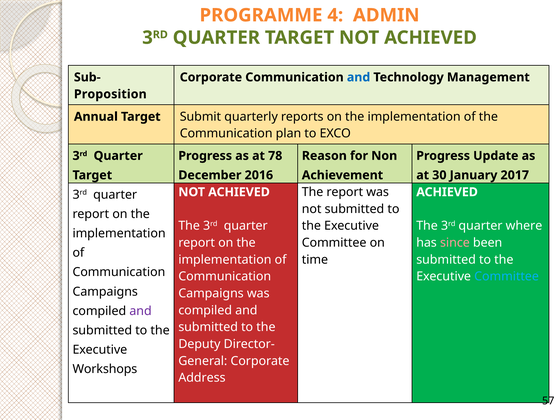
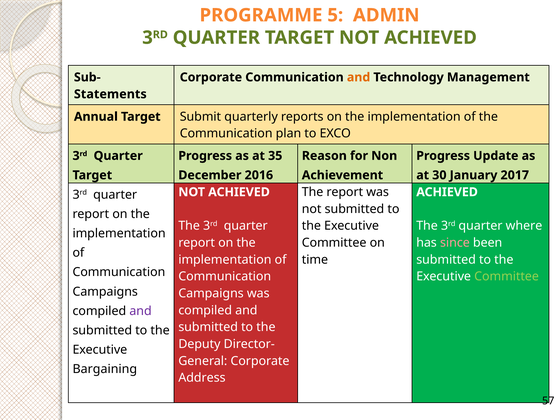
4: 4 -> 5 (335, 15)
and colour: blue -> orange (359, 77)
Proposition: Proposition -> Statements (110, 94)
78: 78 -> 35 (275, 156)
Committee colour: light blue -> light green (507, 277)
Workshops: Workshops -> Bargaining (105, 369)
